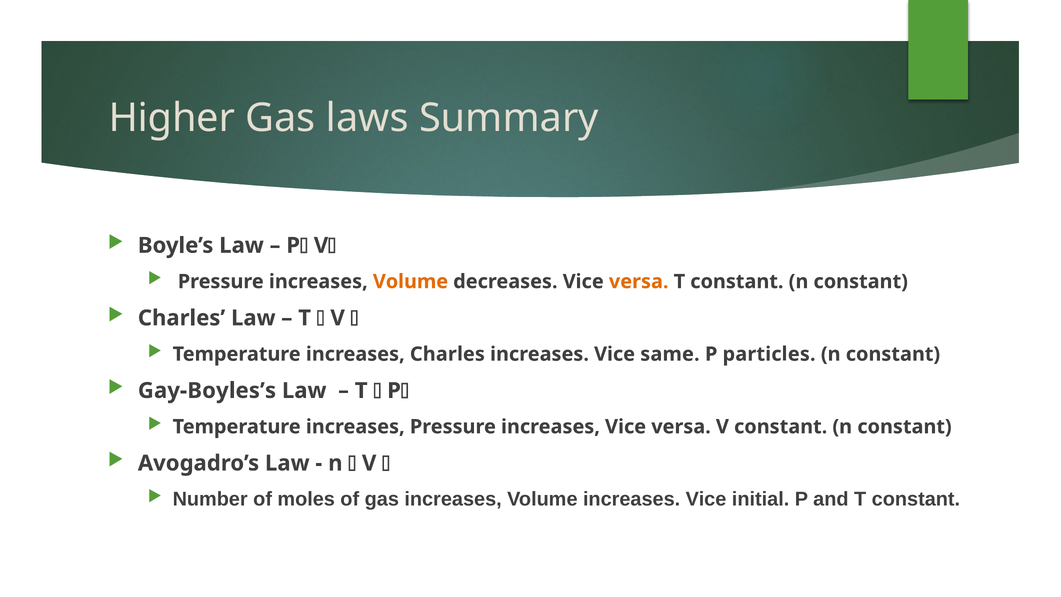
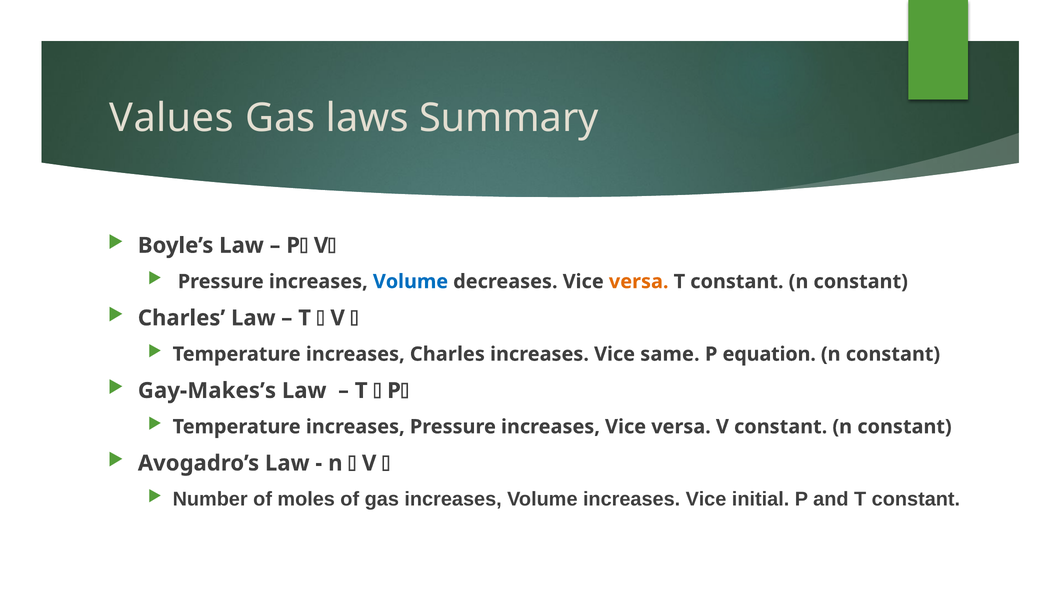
Higher: Higher -> Values (172, 118)
Volume colour: orange -> blue (411, 282)
particles: particles -> equation (769, 354)
Gay-Boyles’s: Gay-Boyles’s -> Gay-Makes’s (207, 391)
